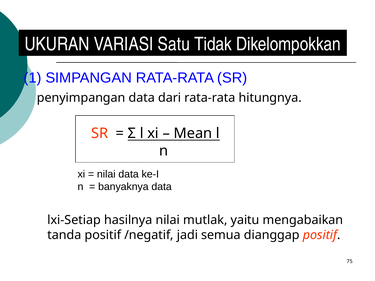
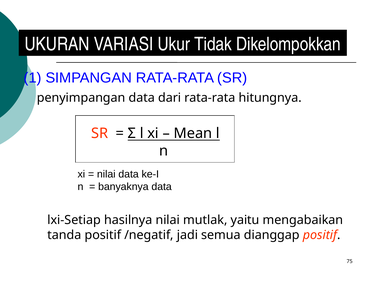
Satu: Satu -> Ukur (174, 44)
